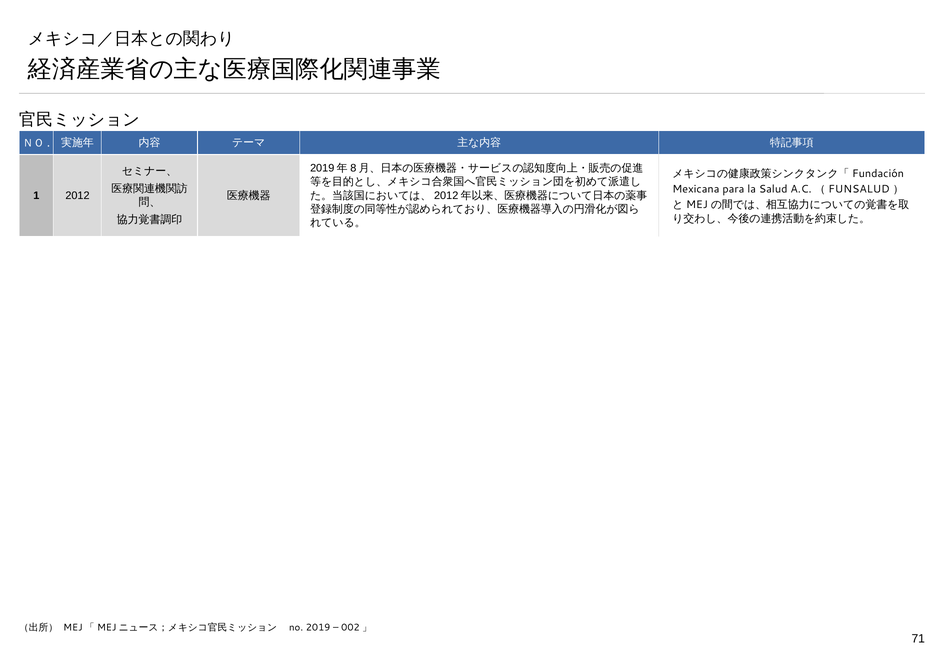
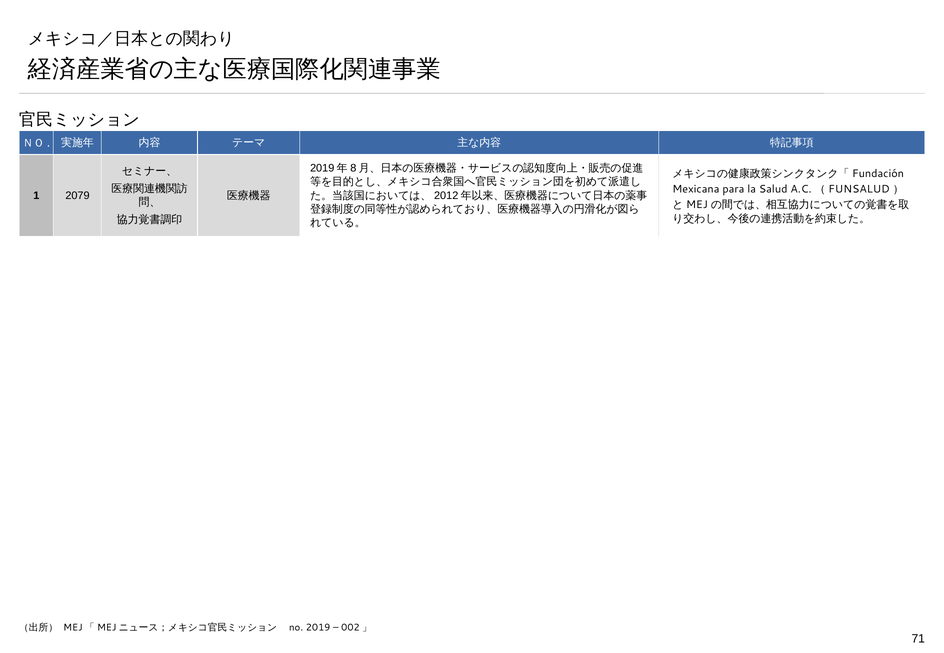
2012: 2012 -> 2079 (78, 196)
